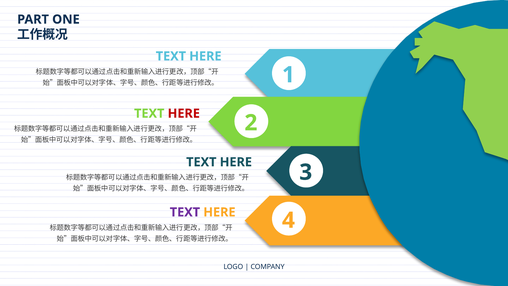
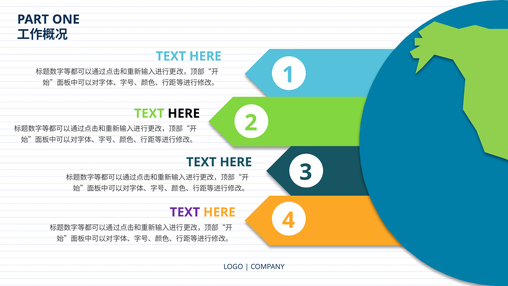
HERE colour: red -> black (184, 113)
